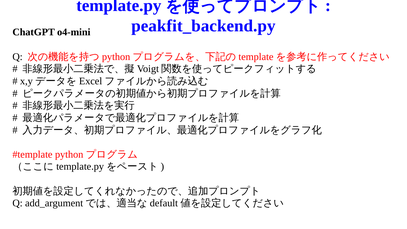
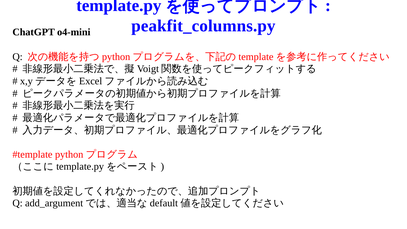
peakfit_backend.py: peakfit_backend.py -> peakfit_columns.py (203, 26)
